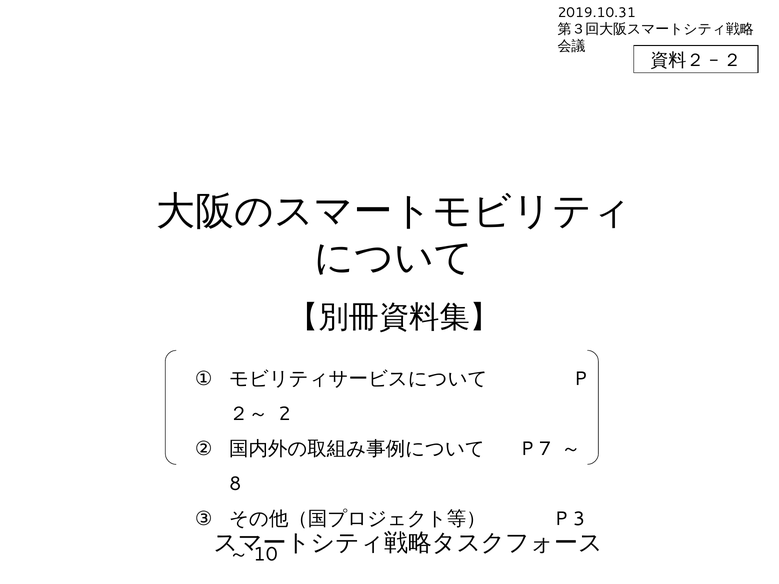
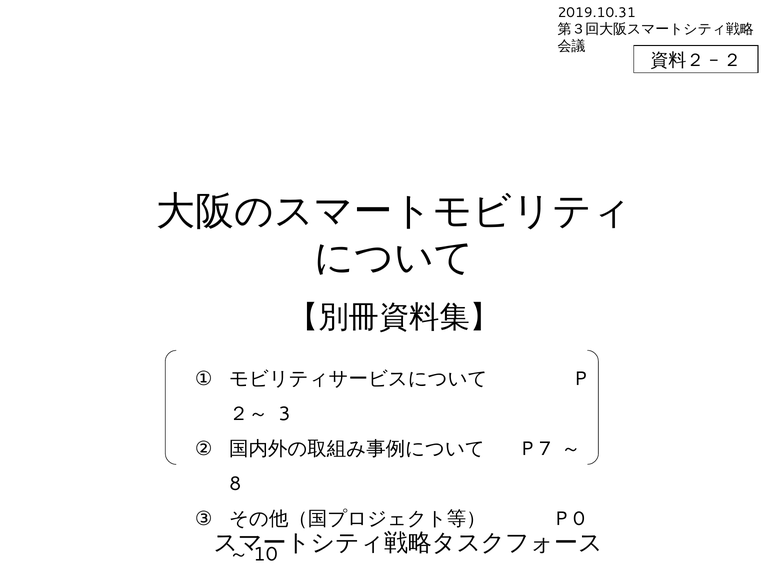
2: 2 -> 3 (285, 414)
3: 3 -> 0 (579, 519)
